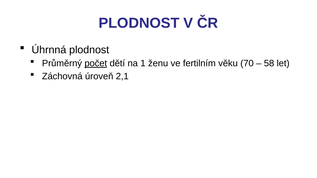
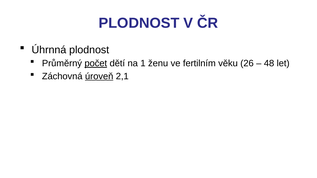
70: 70 -> 26 (247, 64)
58: 58 -> 48 (269, 64)
úroveň underline: none -> present (99, 76)
